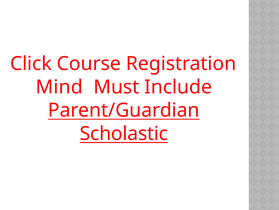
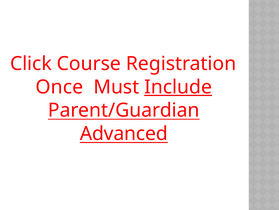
Mind: Mind -> Once (59, 87)
Include underline: none -> present (178, 87)
Scholastic: Scholastic -> Advanced (124, 133)
